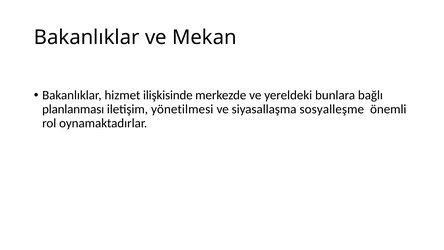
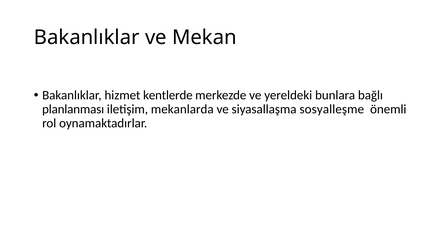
ilişkisinde: ilişkisinde -> kentlerde (168, 95)
yönetilmesi: yönetilmesi -> mekanlarda (182, 109)
